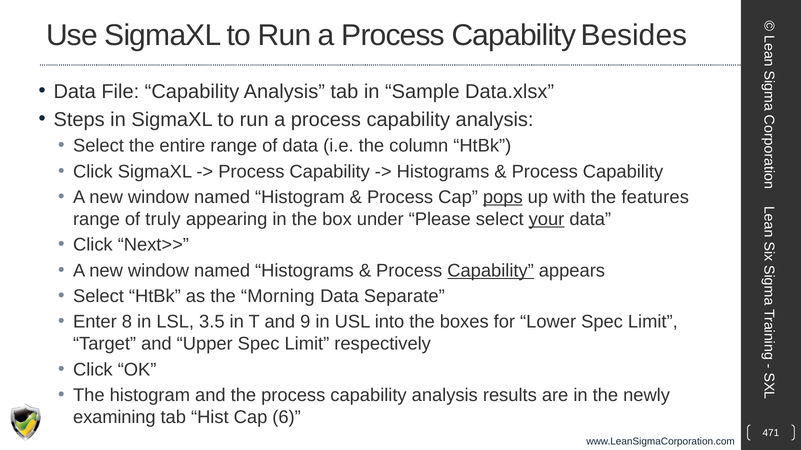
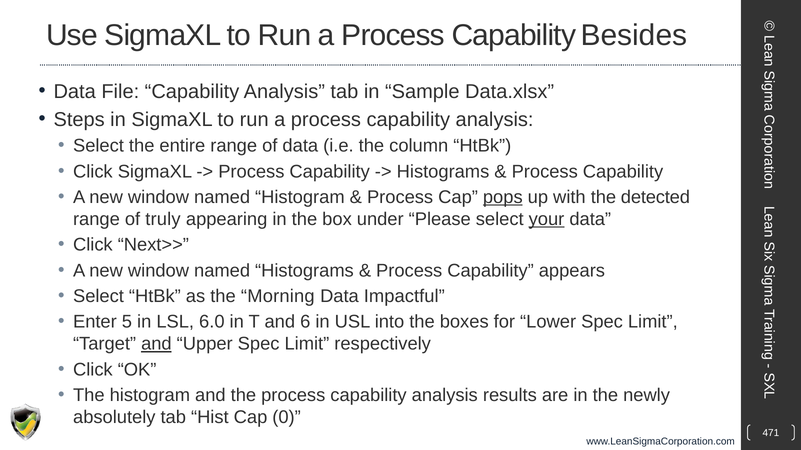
features: features -> detected (655, 197)
Capability underline: present -> none (491, 271)
Separate: Separate -> Impactful (404, 297)
8: 8 -> 5 (127, 322)
3.5: 3.5 -> 6.0 (212, 322)
9: 9 -> 6 (305, 322)
and underline: none -> present (156, 344)
examining: examining -> absolutely (114, 418)
6: 6 -> 0 (287, 418)
